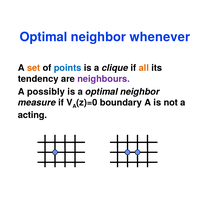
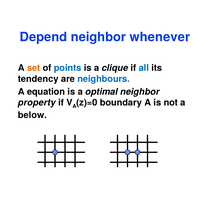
Optimal: Optimal -> Depend (43, 37)
all colour: orange -> blue (144, 68)
neighbours colour: purple -> blue (104, 79)
possibly: possibly -> equation (46, 92)
measure: measure -> property (37, 103)
acting: acting -> below (32, 115)
